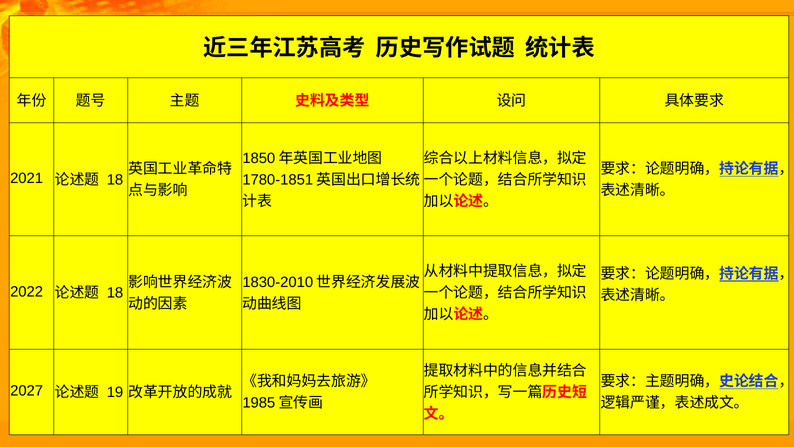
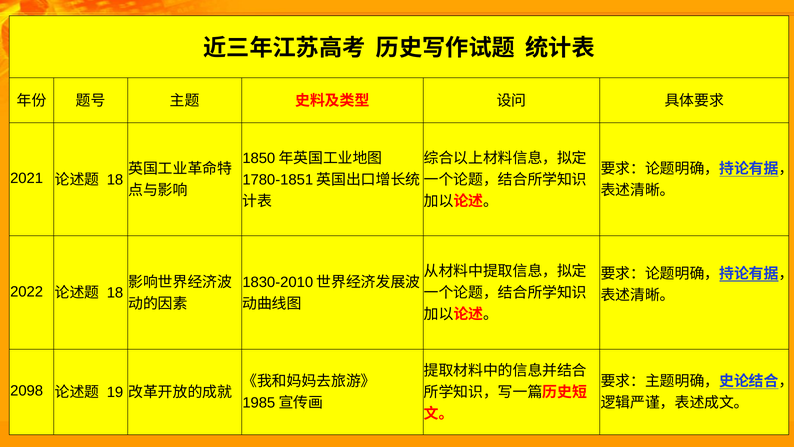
2027: 2027 -> 2098 (27, 391)
